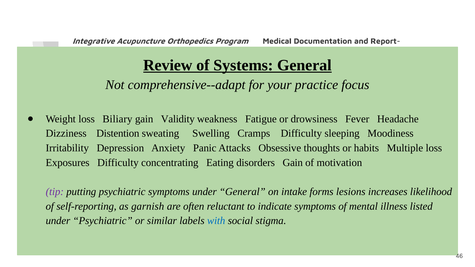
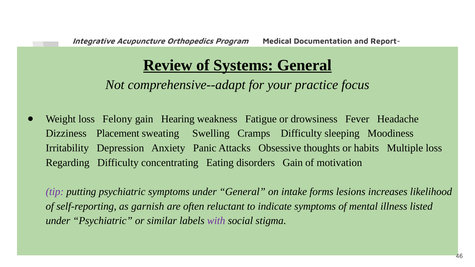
Biliary: Biliary -> Felony (117, 119)
Validity: Validity -> Hearing (178, 119)
Distention: Distention -> Placement (118, 134)
Exposures: Exposures -> Regarding (68, 163)
with colour: blue -> purple (216, 221)
